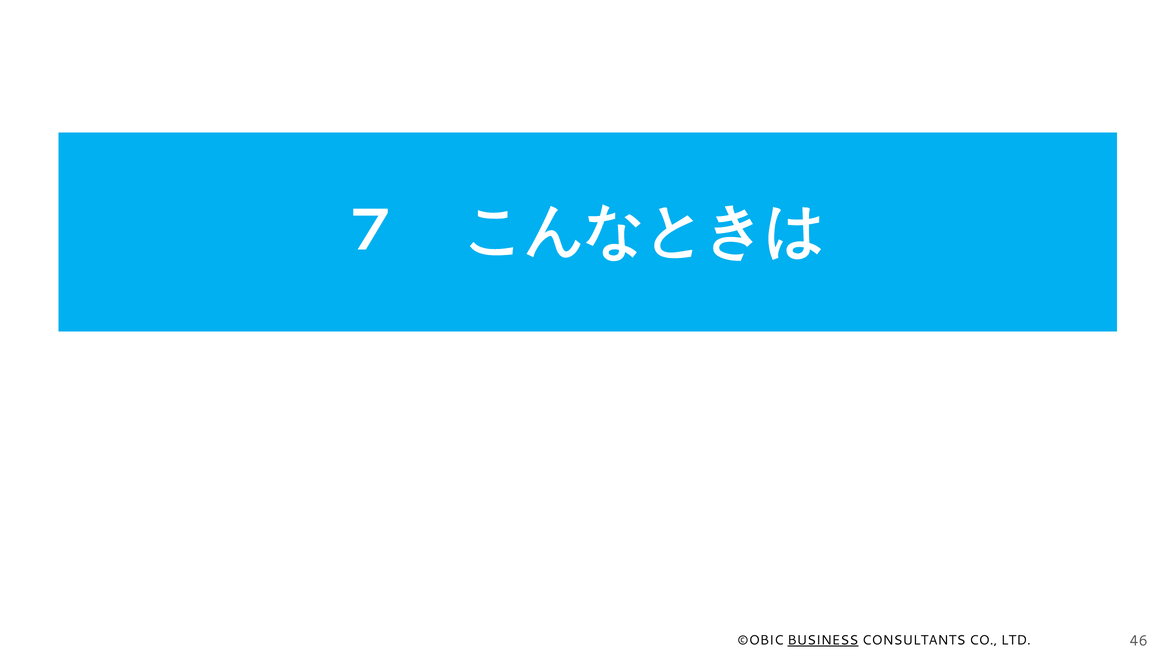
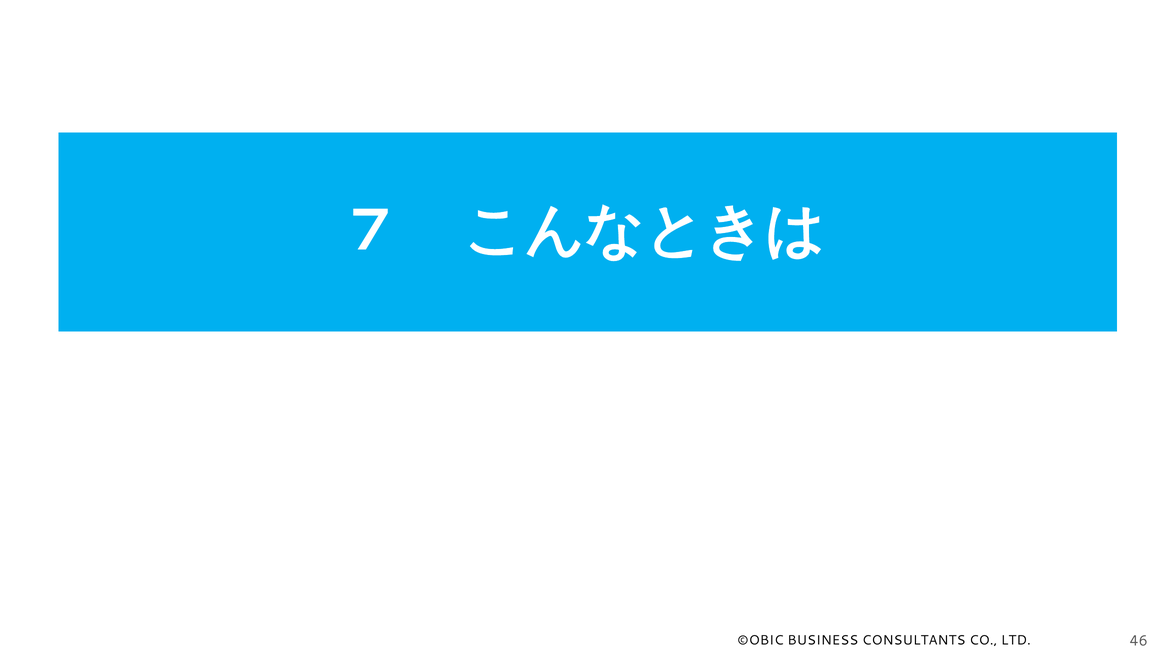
BUSINESS underline: present -> none (823, 640)
